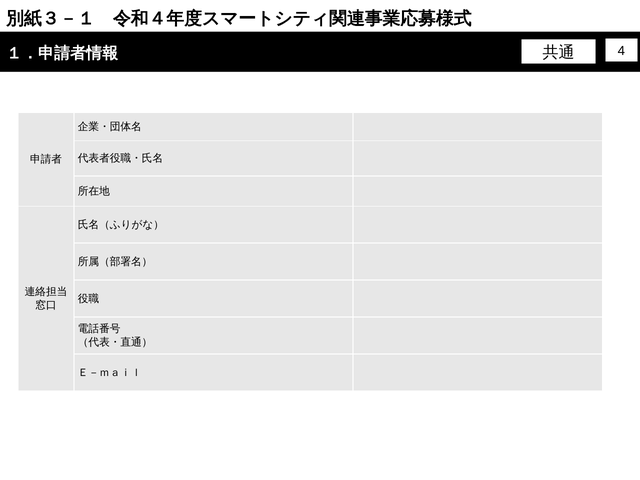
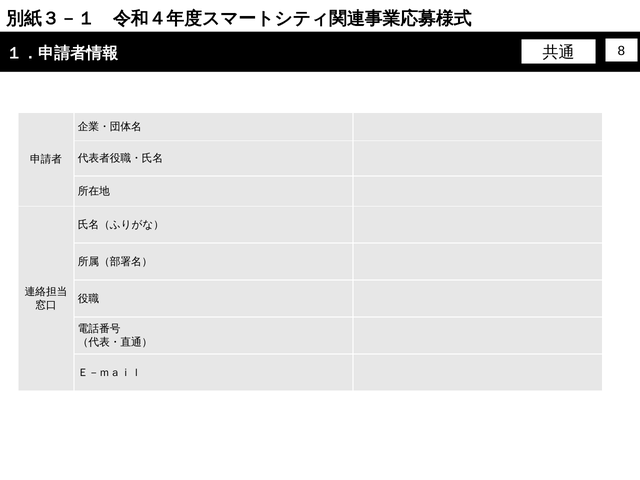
4: 4 -> 8 (621, 51)
